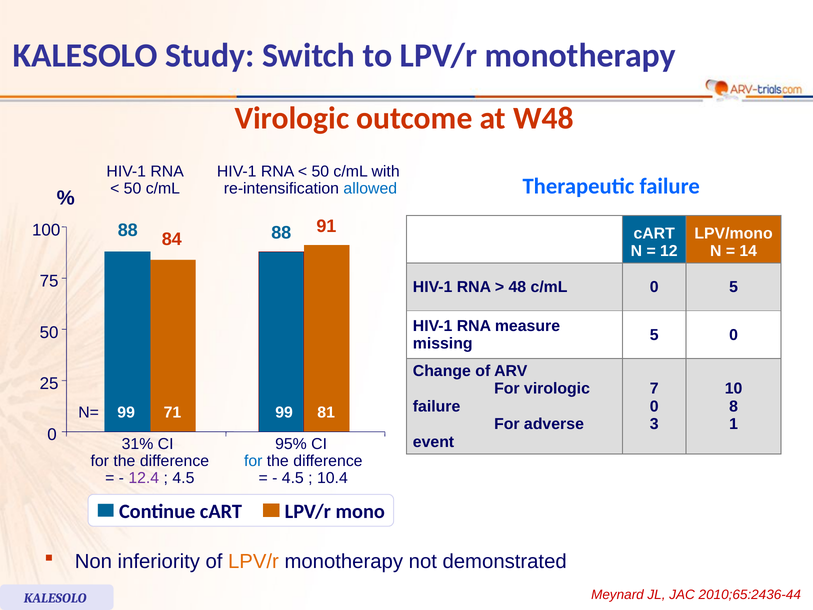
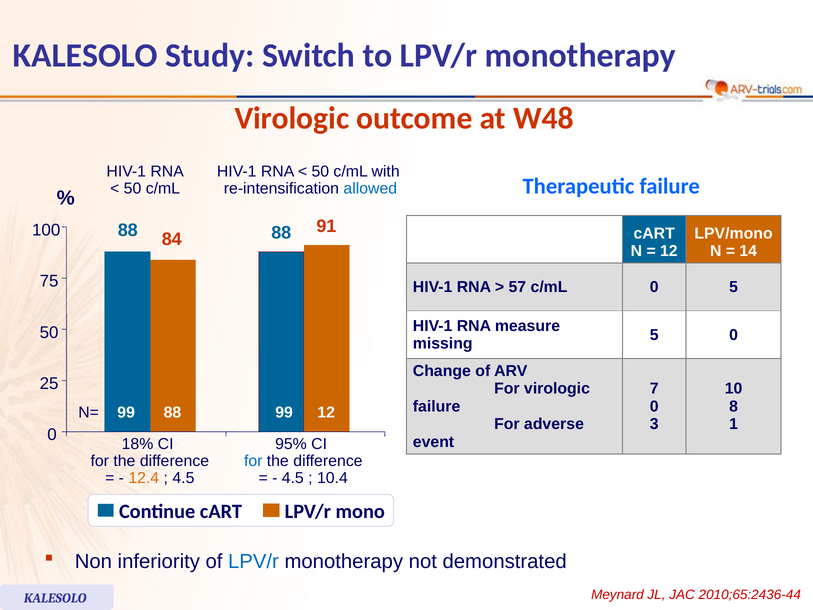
48: 48 -> 57 (517, 287)
99 71: 71 -> 88 (172, 412)
99 81: 81 -> 12 (326, 412)
31%: 31% -> 18% (138, 444)
12.4 colour: purple -> orange (144, 478)
LPV/r colour: orange -> blue (253, 561)
